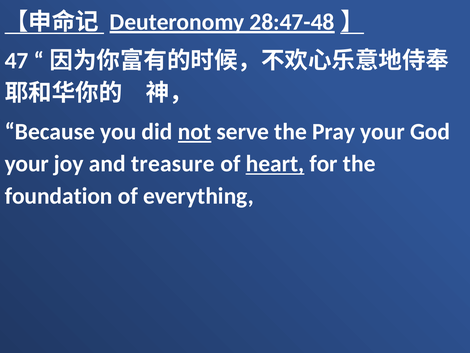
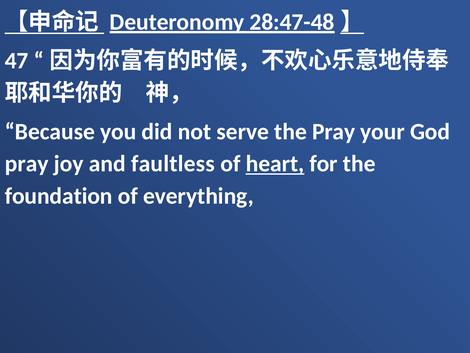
not underline: present -> none (195, 132)
your: your -> pray (27, 164)
treasure: treasure -> faultless (173, 164)
